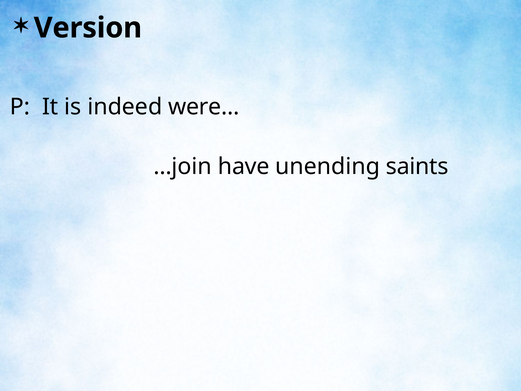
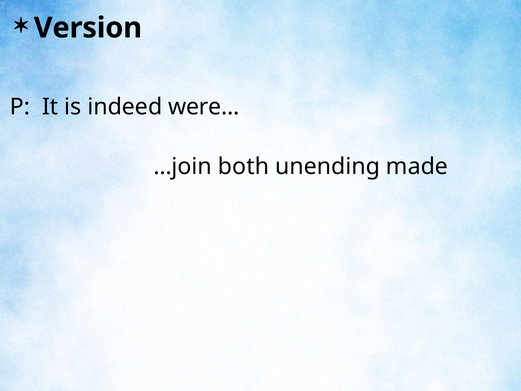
have: have -> both (244, 166)
saints: saints -> made (417, 166)
